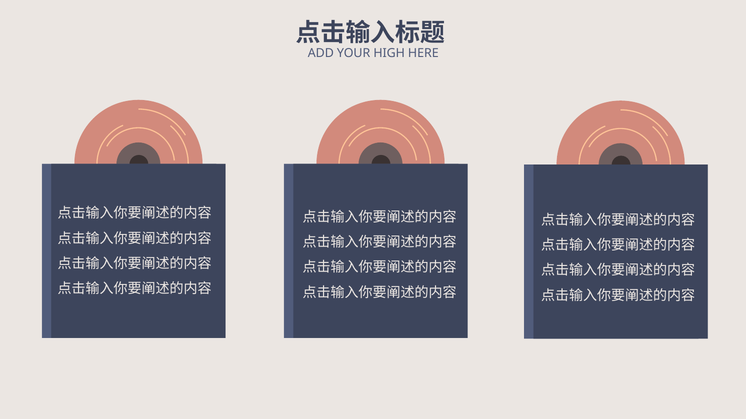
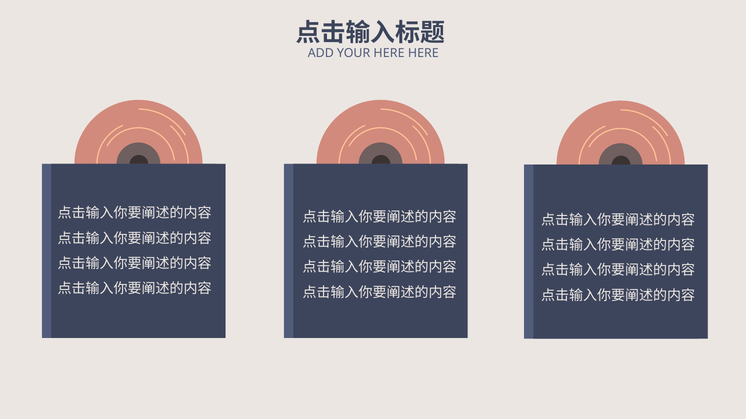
YOUR HIGH: HIGH -> HERE (389, 53)
